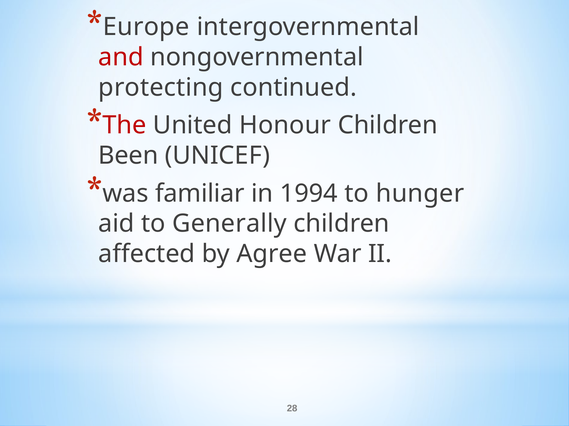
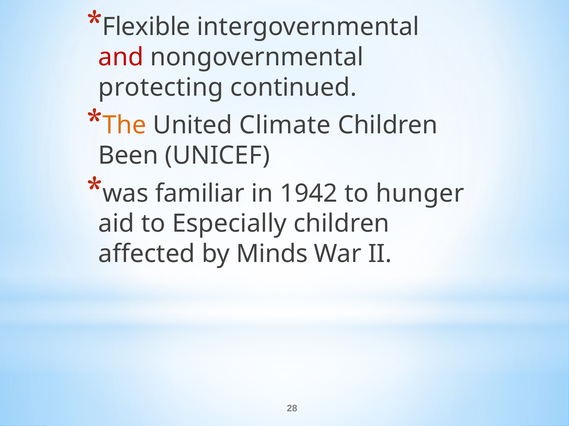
Europe: Europe -> Flexible (146, 27)
The colour: red -> orange (124, 126)
Honour: Honour -> Climate (285, 126)
1994: 1994 -> 1942 (309, 194)
Generally: Generally -> Especially (229, 224)
Agree: Agree -> Minds (272, 254)
